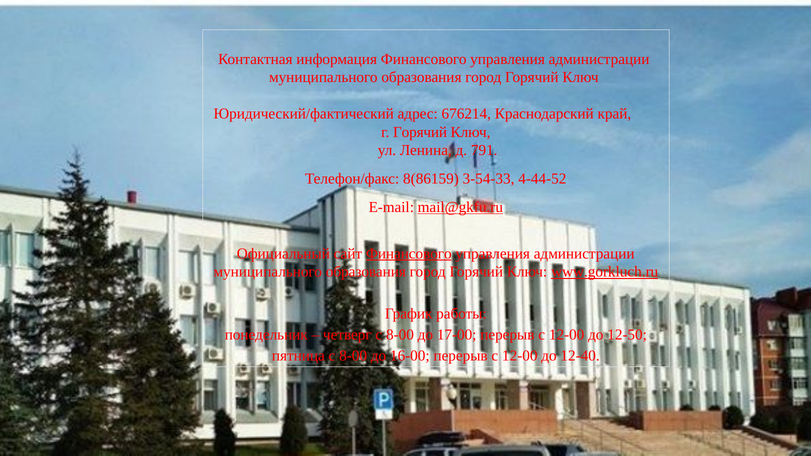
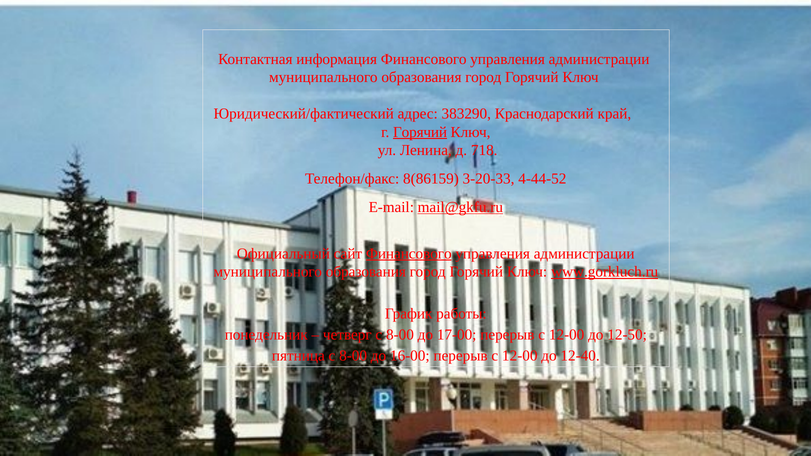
676214: 676214 -> 383290 (466, 114)
Горячий underline: none -> present (420, 132)
791: 791 -> 718 (484, 150)
3-54-33: 3-54-33 -> 3-20-33 (489, 179)
